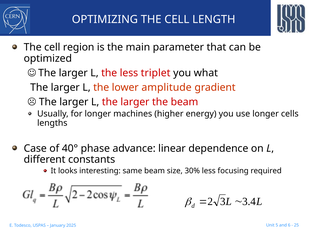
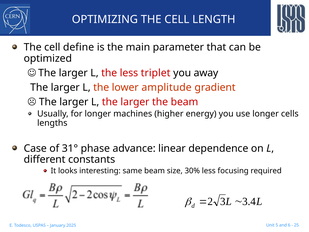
region: region -> define (79, 47)
what: what -> away (206, 73)
40°: 40° -> 31° (70, 148)
